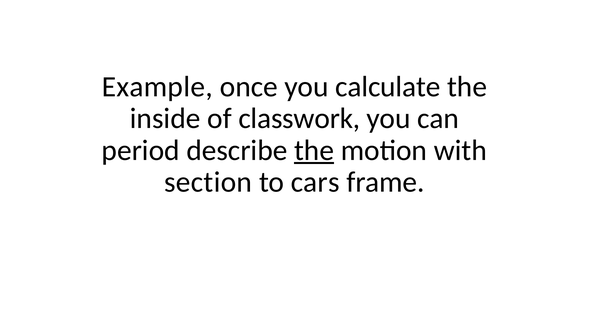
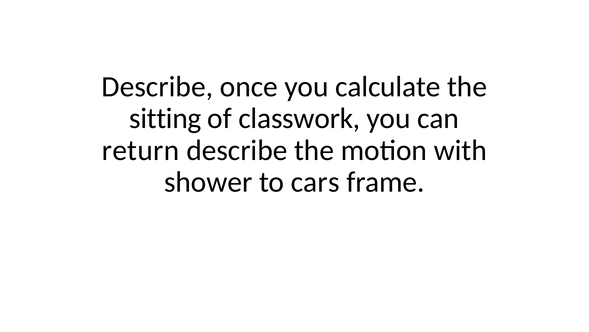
Example: Example -> Describe (157, 86)
inside: inside -> sitting (165, 118)
period: period -> return (141, 150)
the underline: present -> none (314, 150)
section: section -> shower (208, 182)
